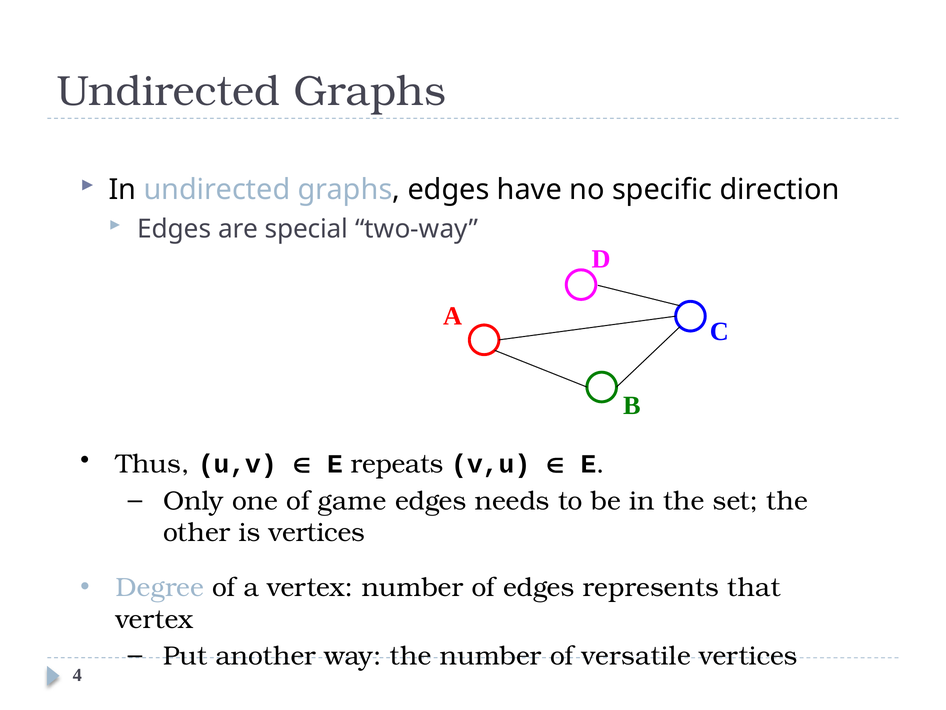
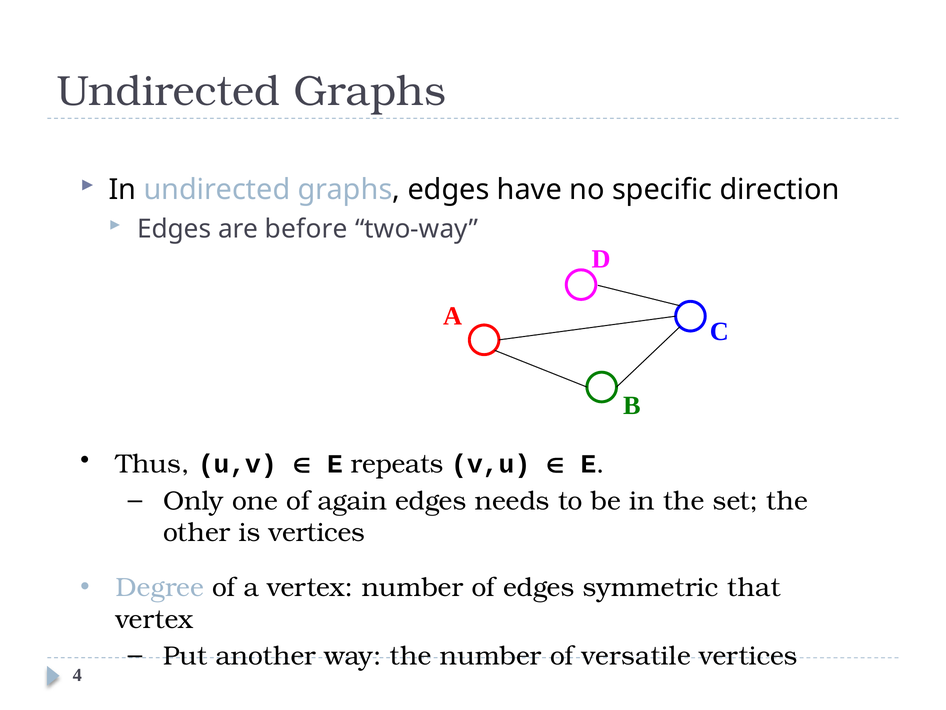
special: special -> before (306, 229)
game: game -> again (352, 501)
represents: represents -> symmetric (651, 587)
